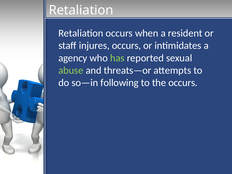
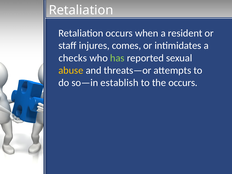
injures occurs: occurs -> comes (126, 46)
agency: agency -> checks (73, 58)
abuse colour: light green -> yellow (71, 70)
following: following -> establish (119, 83)
